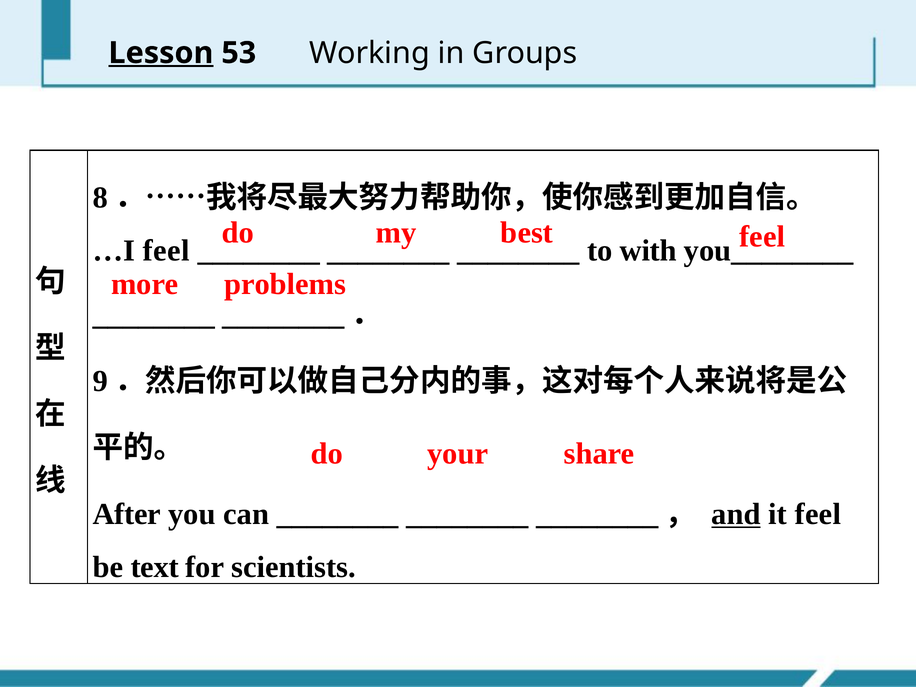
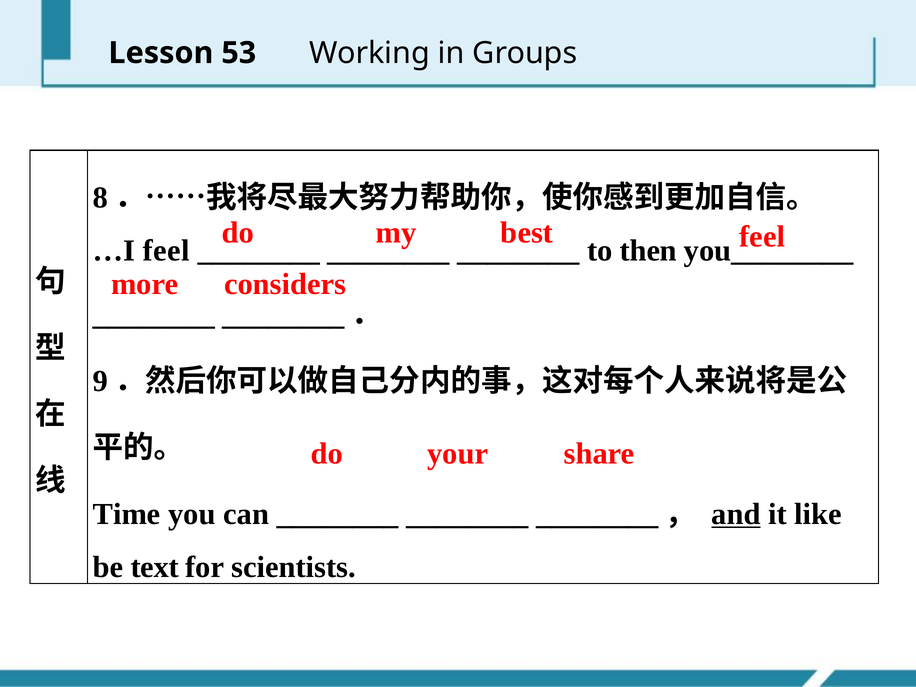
Lesson underline: present -> none (161, 53)
with: with -> then (648, 251)
problems: problems -> considers (285, 284)
After: After -> Time (127, 514)
it feel: feel -> like (818, 514)
